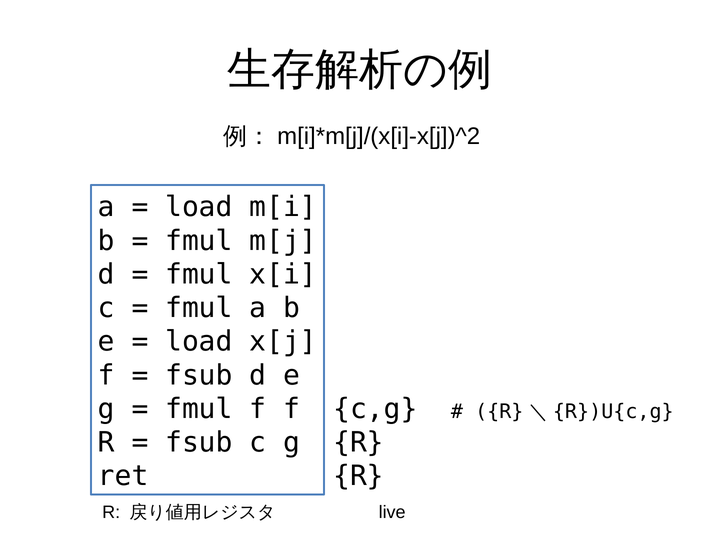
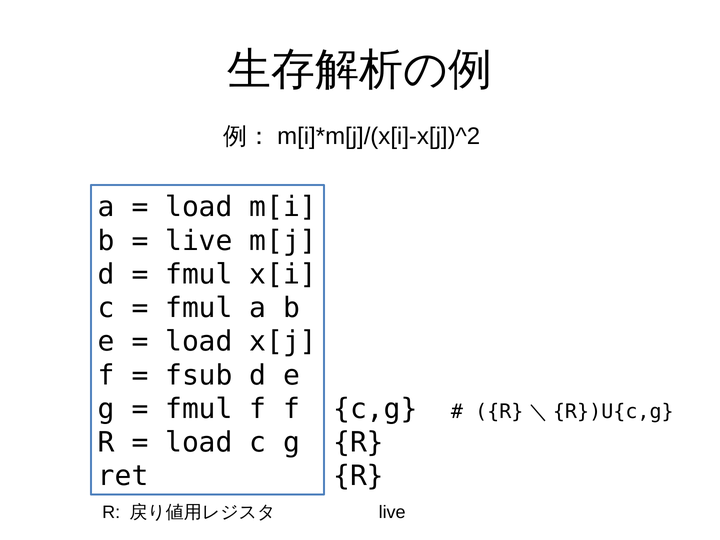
fmul: fmul -> live (199, 241)
fsub: fsub -> load (199, 443)
